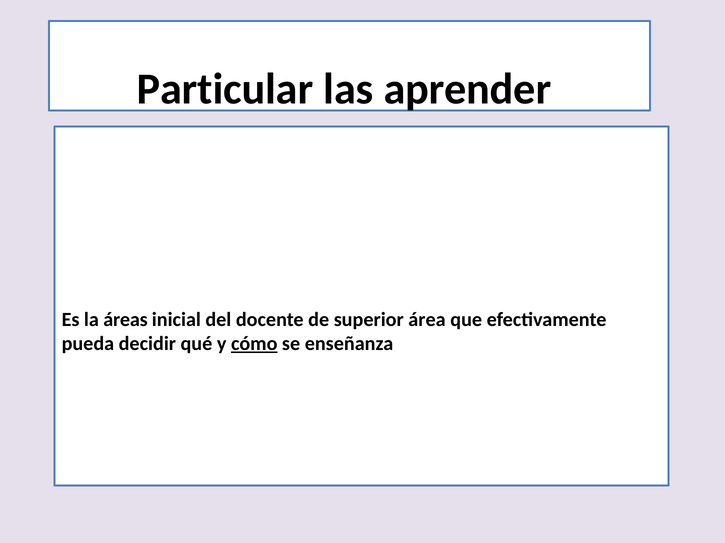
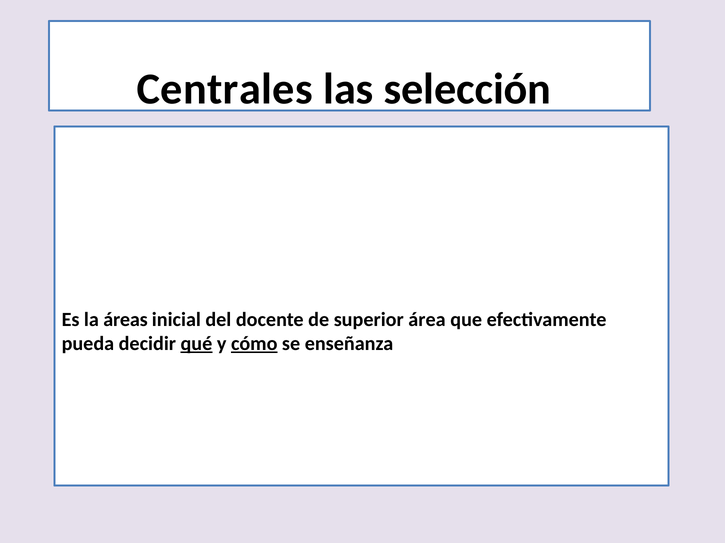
Particular: Particular -> Centrales (225, 89)
aprender: aprender -> selección (467, 89)
qué underline: none -> present (196, 344)
